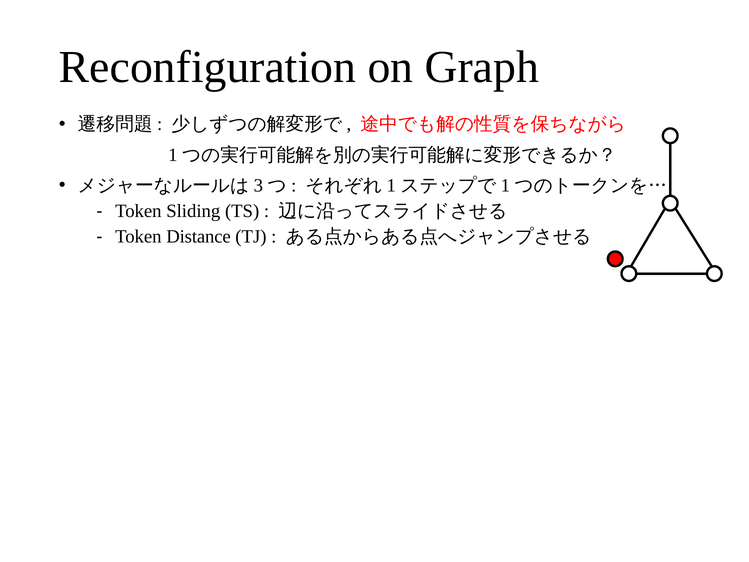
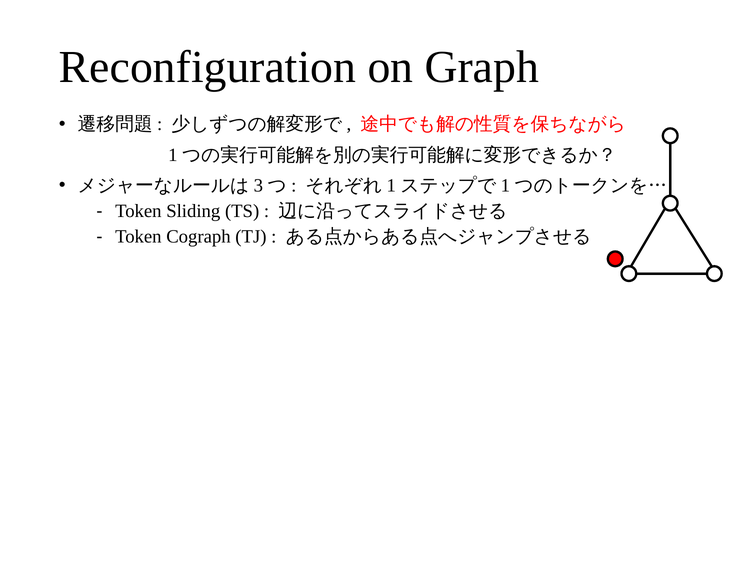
Distance: Distance -> Cograph (198, 236)
